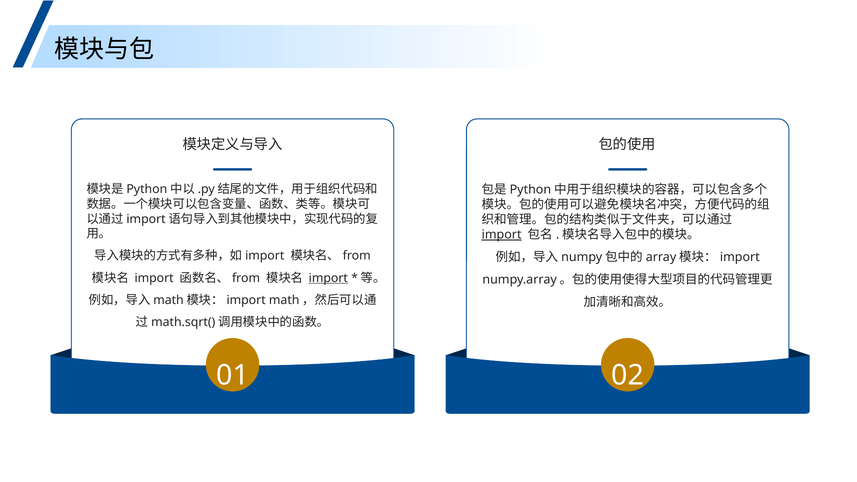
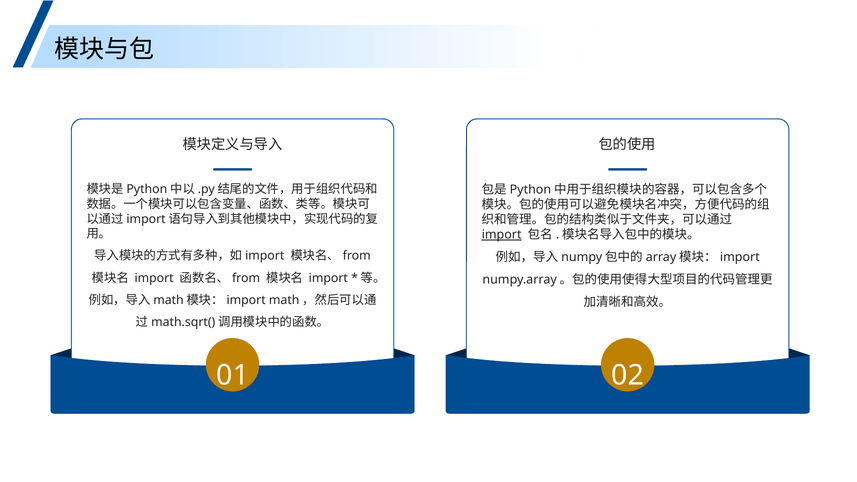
import underline: present -> none (328, 278)
